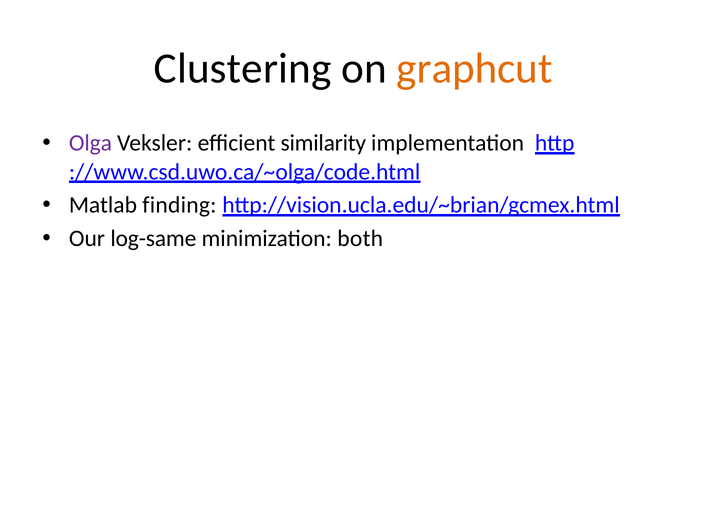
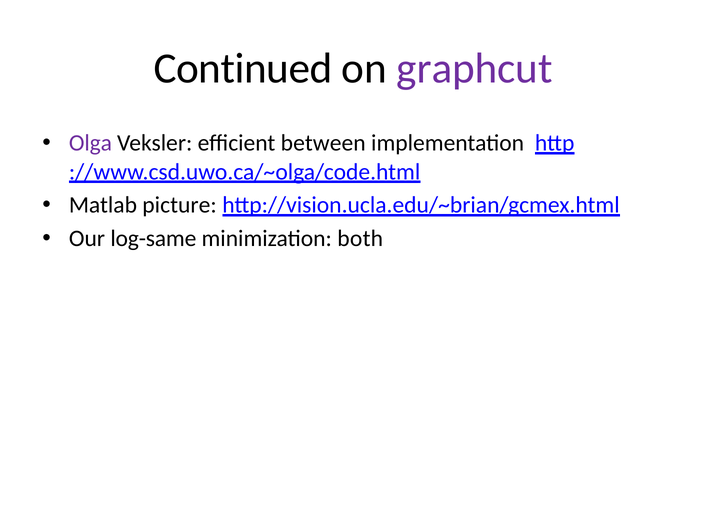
Clustering: Clustering -> Continued (243, 68)
graphcut colour: orange -> purple (474, 68)
similarity: similarity -> between (323, 143)
finding: finding -> picture (180, 205)
